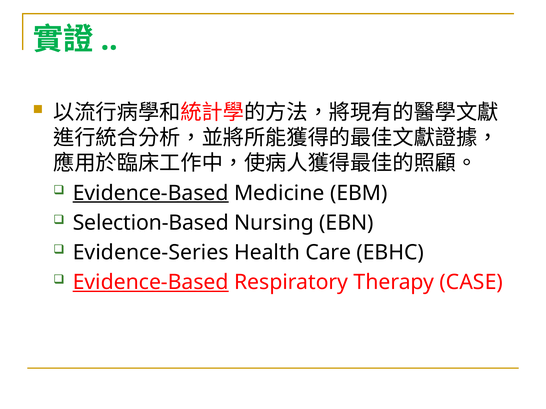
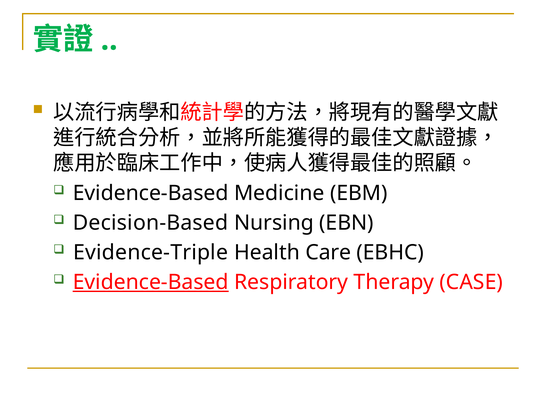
Evidence-Based underline: present -> none (151, 193)
Selection-Based: Selection-Based -> Decision-Based (151, 223)
Evidence-Series: Evidence-Series -> Evidence-Triple (151, 253)
